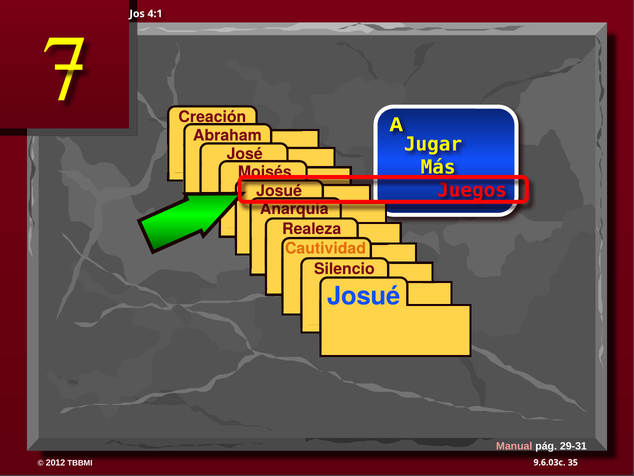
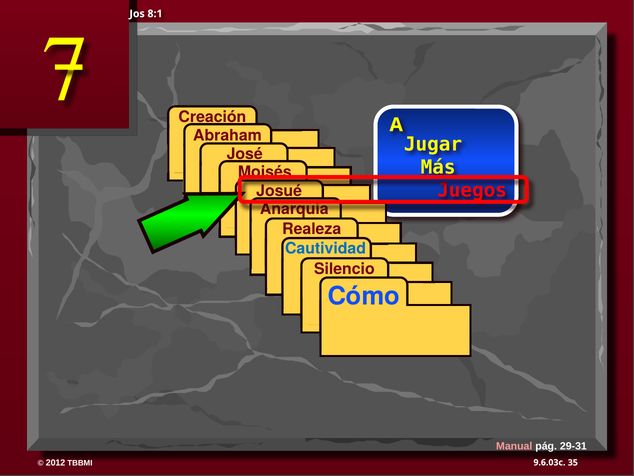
4:1: 4:1 -> 8:1 (155, 14)
Cautividad colour: orange -> blue (326, 248)
Josué: Josué -> Cómo (364, 296)
